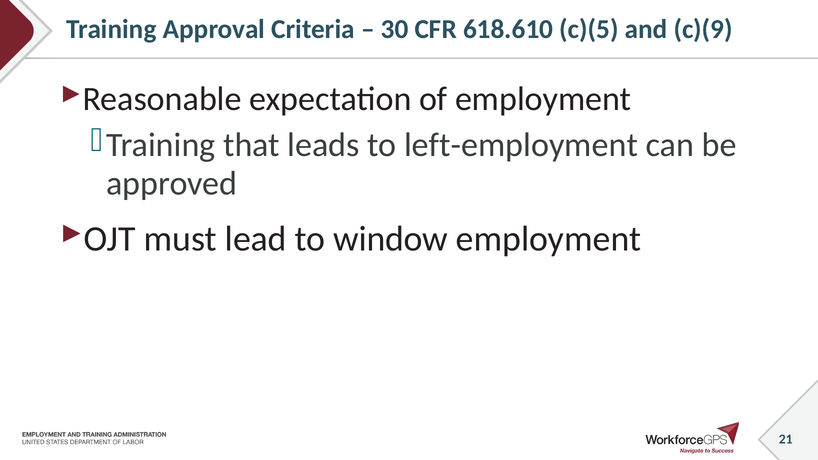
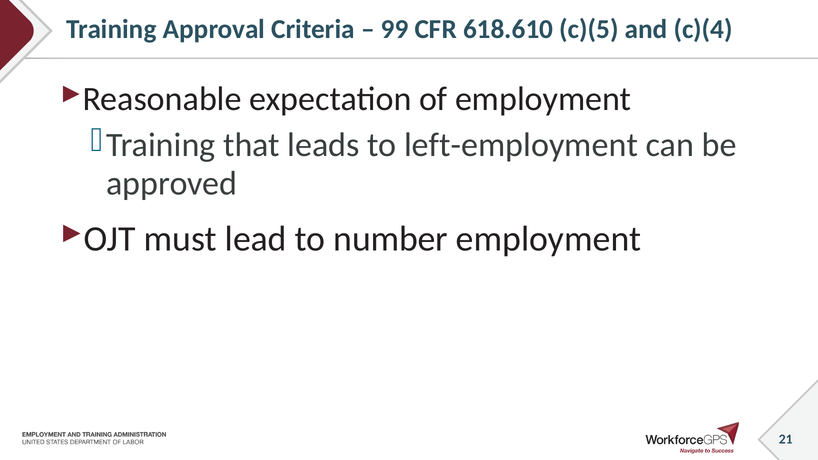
30: 30 -> 99 (395, 29)
c)(9: c)(9 -> c)(4 (703, 29)
window: window -> number (391, 239)
